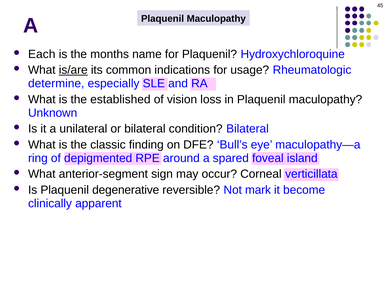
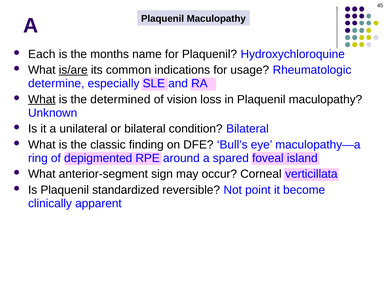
What underline: none -> present (42, 99)
established: established -> determined (120, 99)
degenerative: degenerative -> standardized (126, 189)
mark: mark -> point (258, 189)
